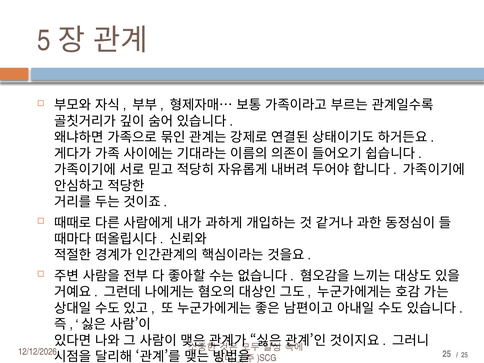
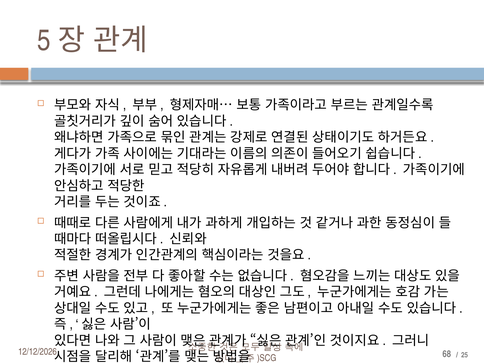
25: 25 -> 68 (447, 354)
